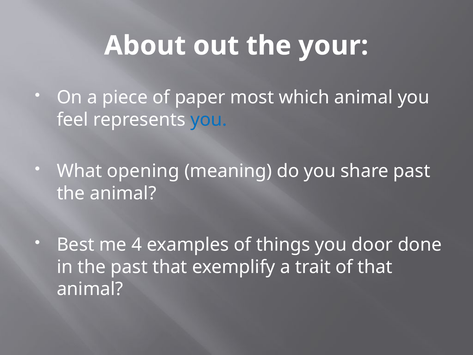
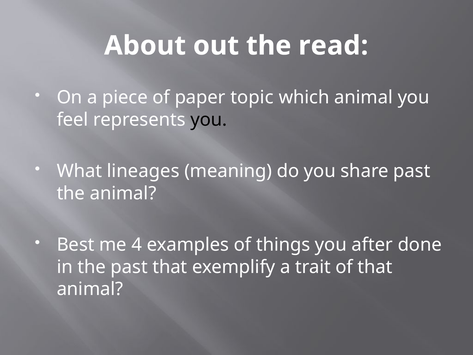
your: your -> read (333, 46)
most: most -> topic (252, 97)
you colour: blue -> black (209, 120)
opening: opening -> lineages (143, 171)
door: door -> after (372, 245)
